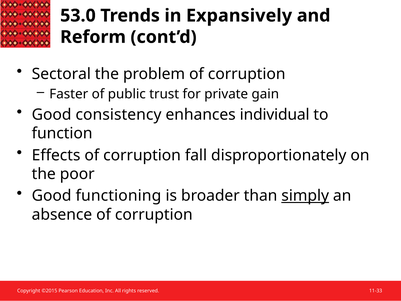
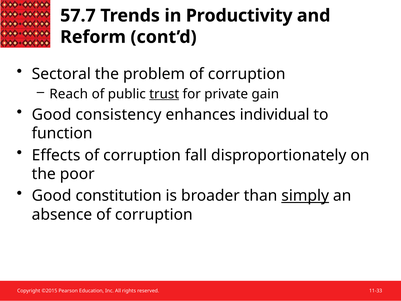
53.0: 53.0 -> 57.7 (78, 16)
Expansively: Expansively -> Productivity (239, 16)
Faster: Faster -> Reach (69, 94)
trust underline: none -> present (164, 94)
functioning: functioning -> constitution (119, 196)
